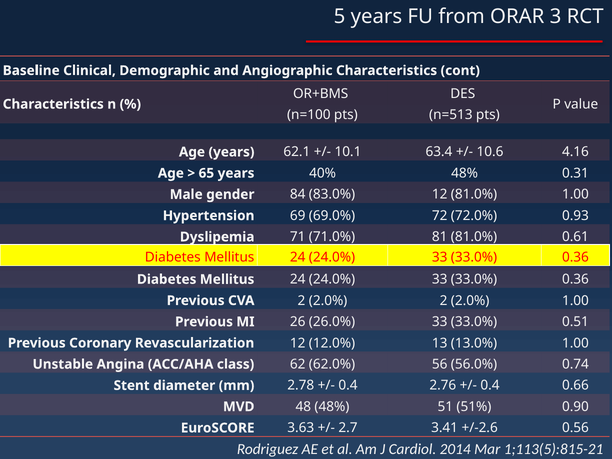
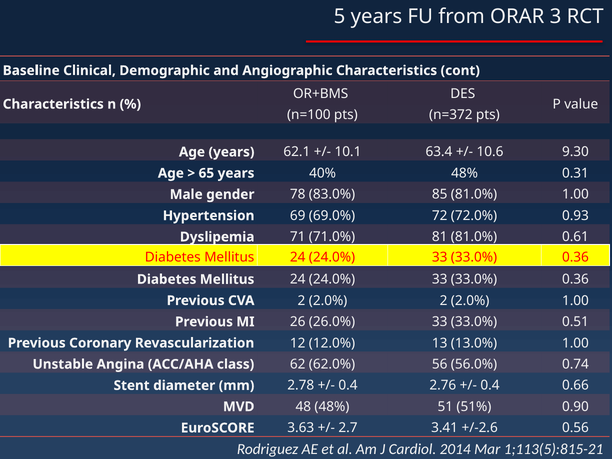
n=513: n=513 -> n=372 (451, 115)
4.16: 4.16 -> 9.30 (575, 152)
84: 84 -> 78 (298, 194)
83.0% 12: 12 -> 85 (440, 194)
